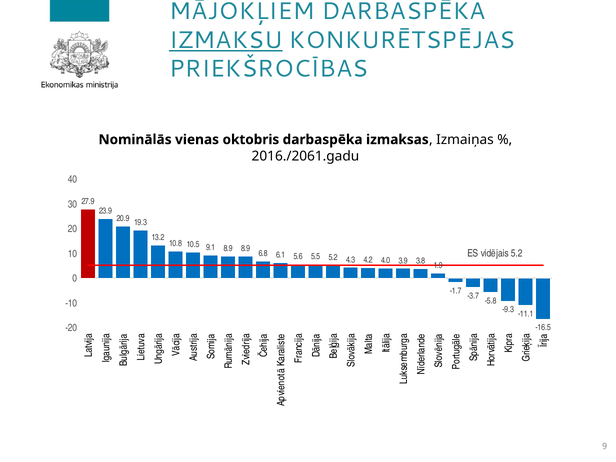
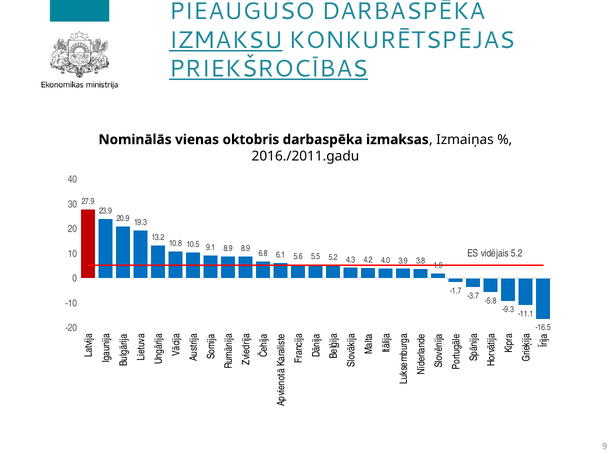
MĀJOKĻIEM: MĀJOKĻIEM -> PIEAUGUŠO (242, 12)
PRIEKŠROCĪBAS underline: none -> present (269, 69)
2016./2061.gadu: 2016./2061.gadu -> 2016./2011.gadu (305, 156)
